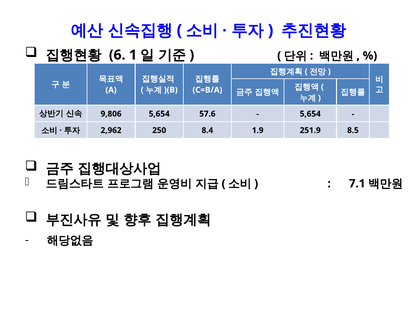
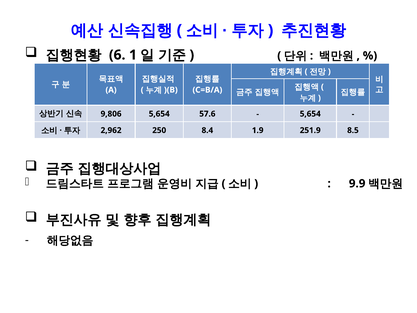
7.1: 7.1 -> 9.9 (357, 183)
